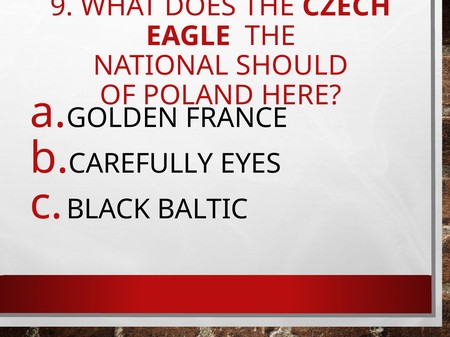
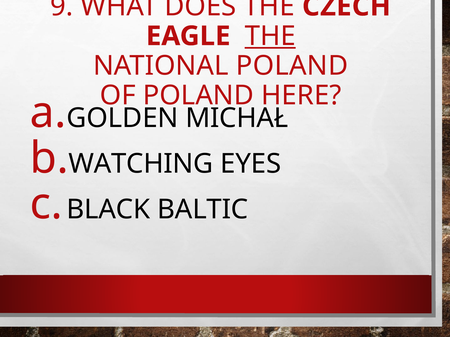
THE underline: none -> present (270, 36)
NATIONAL SHOULD: SHOULD -> POLAND (292, 66)
FRANCE: FRANCE -> MICHAŁ (237, 118)
CAREFULLY: CAREFULLY -> WATCHING (141, 164)
